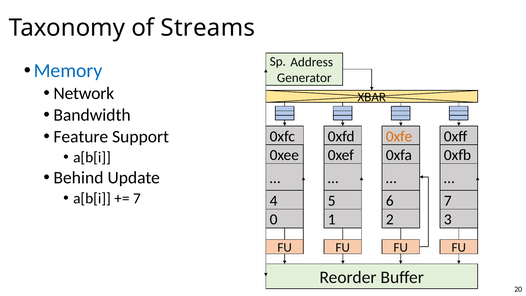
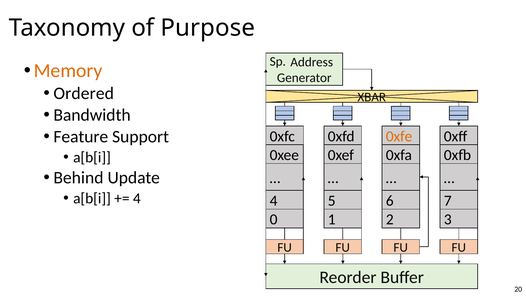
Streams: Streams -> Purpose (208, 28)
Memory colour: blue -> orange (68, 71)
Network: Network -> Ordered (84, 93)
7: 7 -> 4 (137, 198)
